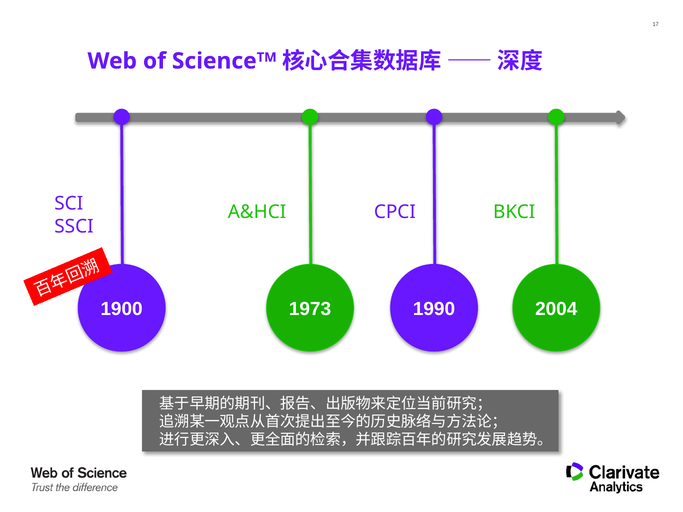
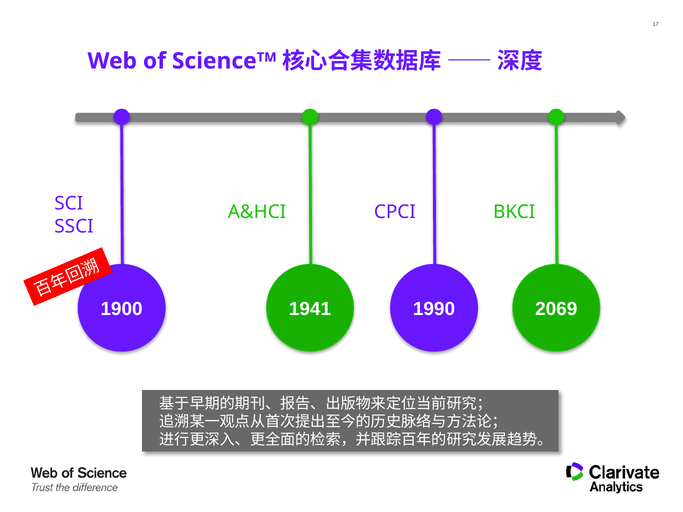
1973: 1973 -> 1941 (310, 309)
2004: 2004 -> 2069 (556, 309)
